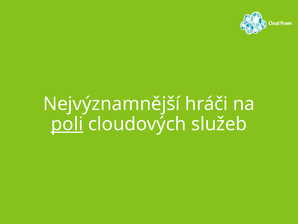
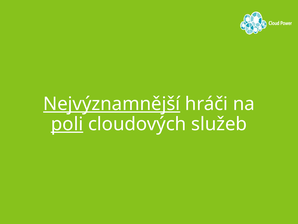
Nejvýznamnější underline: none -> present (112, 104)
